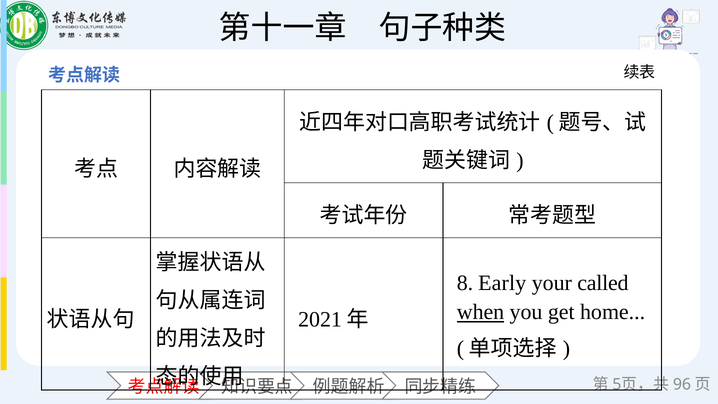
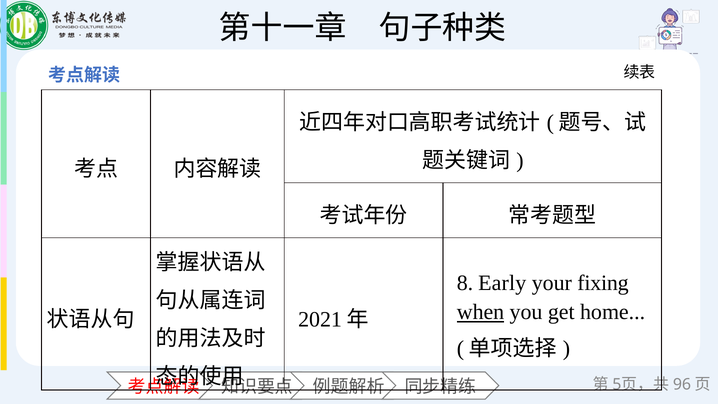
called: called -> fixing (603, 283)
